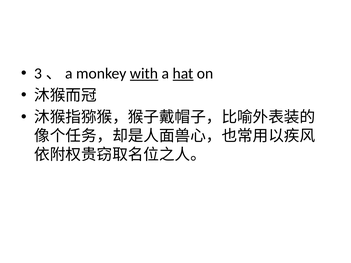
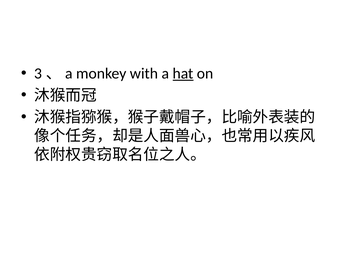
with underline: present -> none (144, 74)
